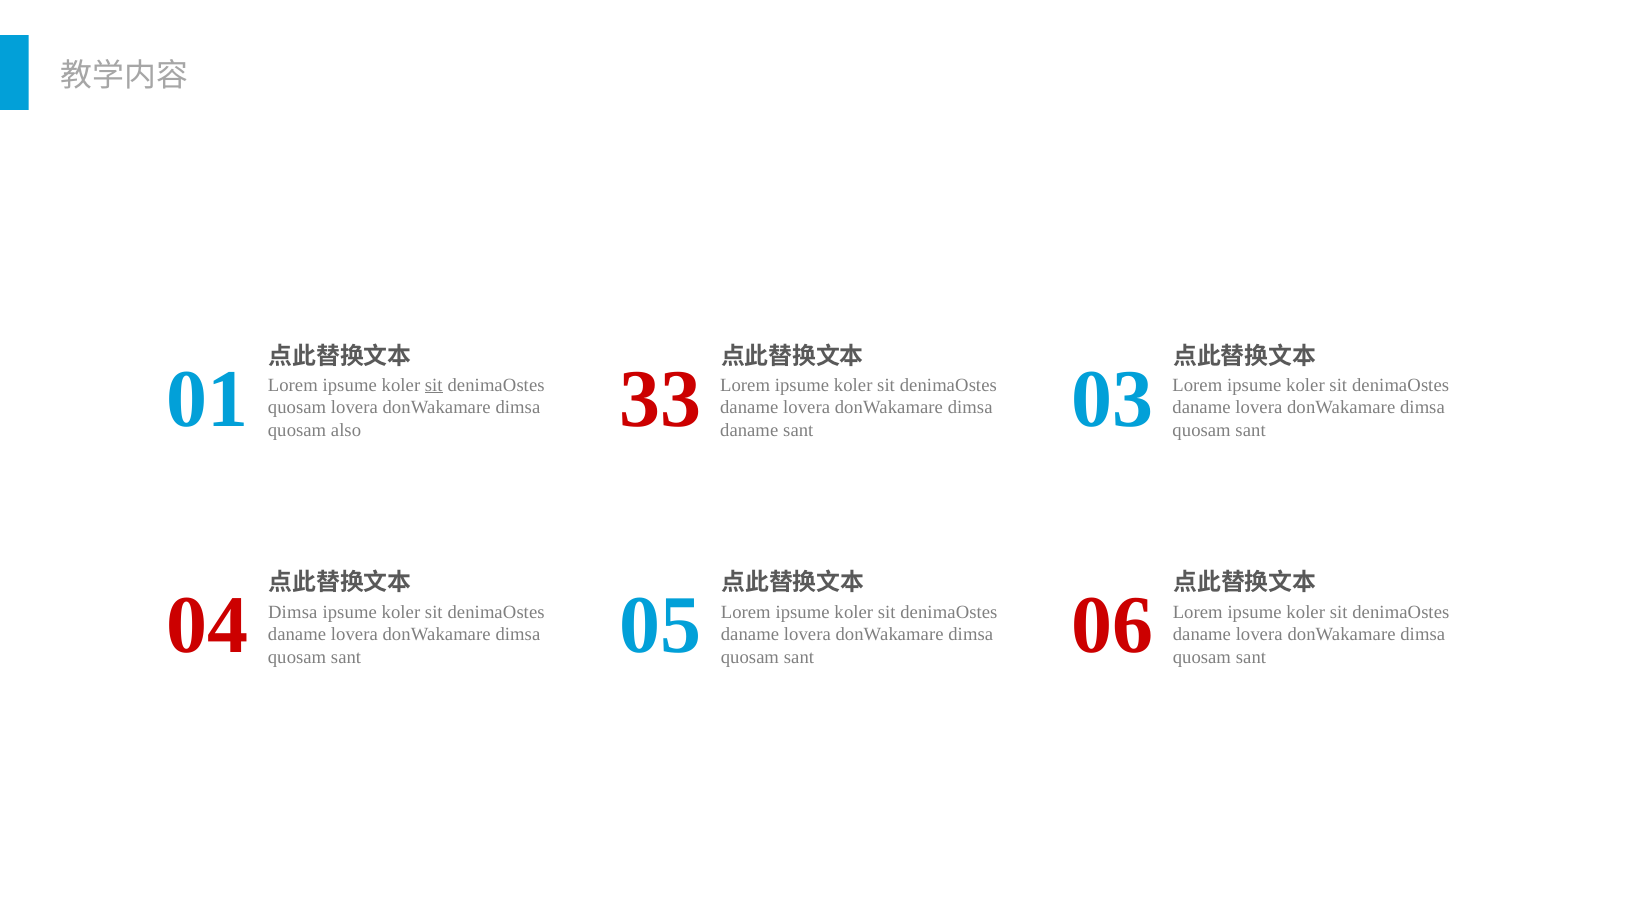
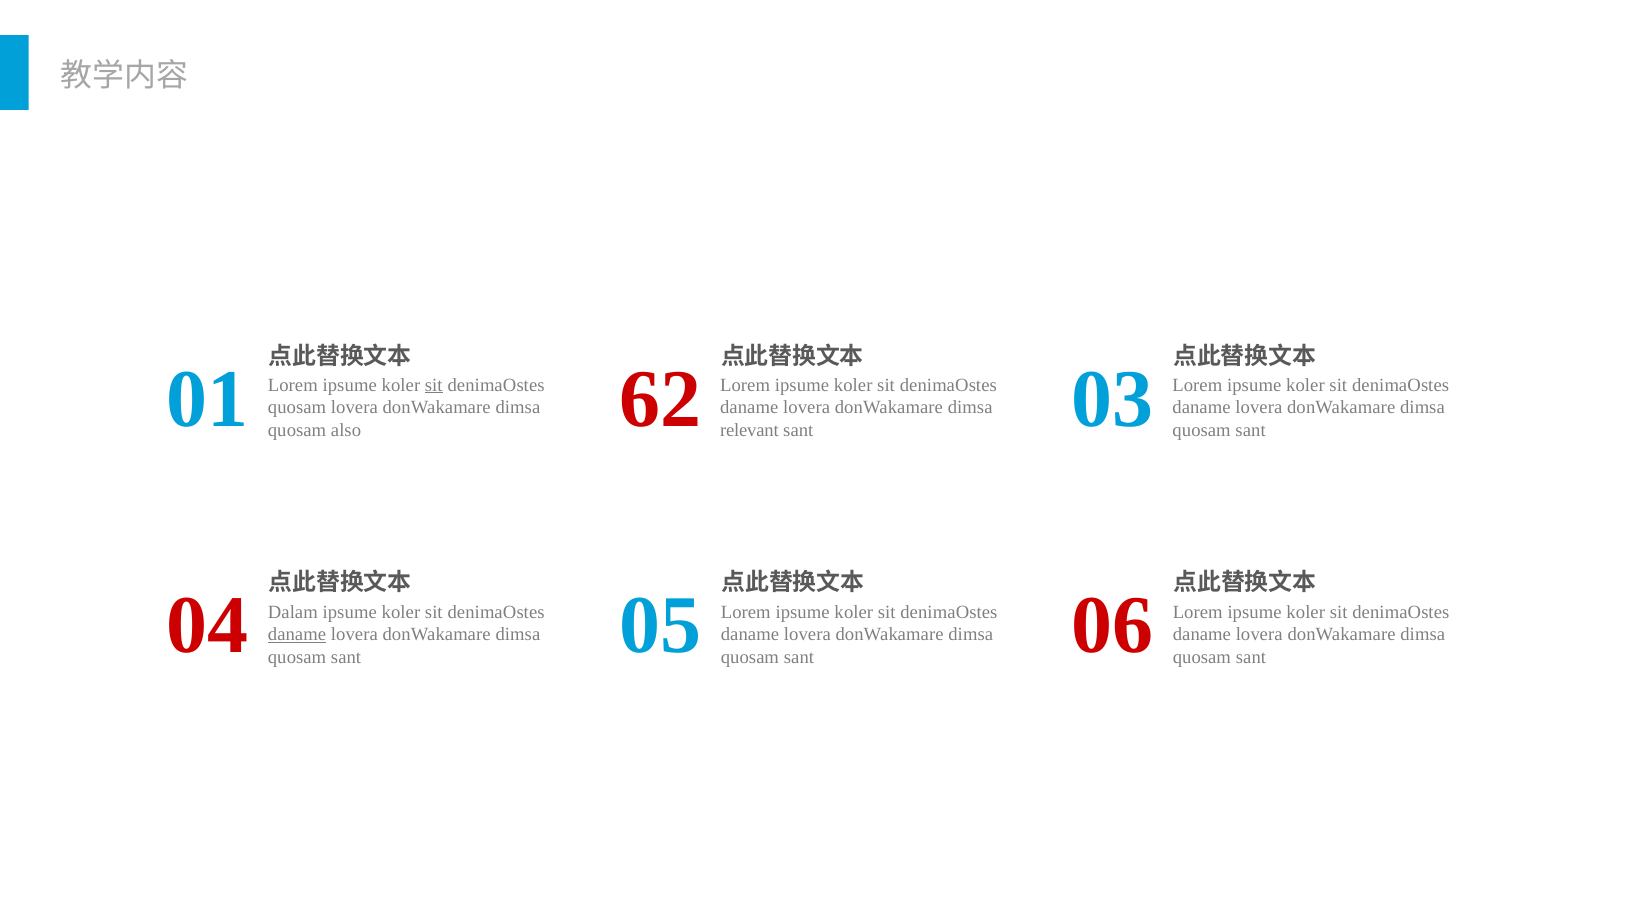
33: 33 -> 62 (661, 400)
daname: daname -> relevant (749, 430)
Dimsa: Dimsa -> Dalam (293, 612)
daname underline: none -> present (297, 635)
